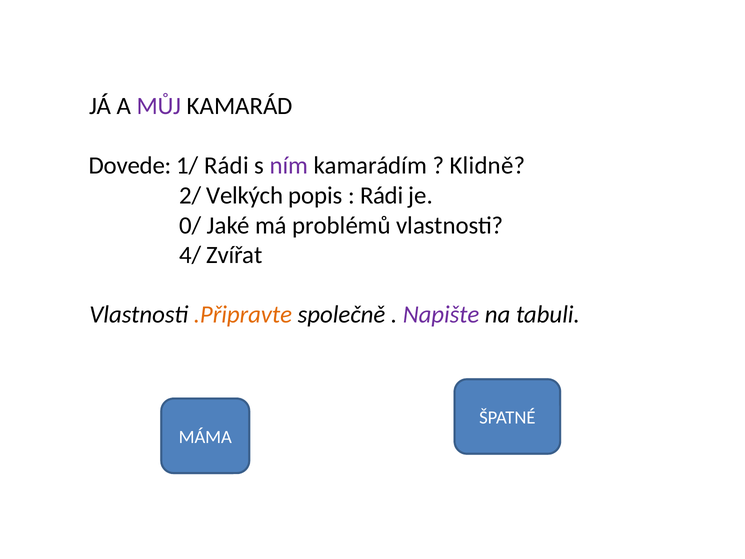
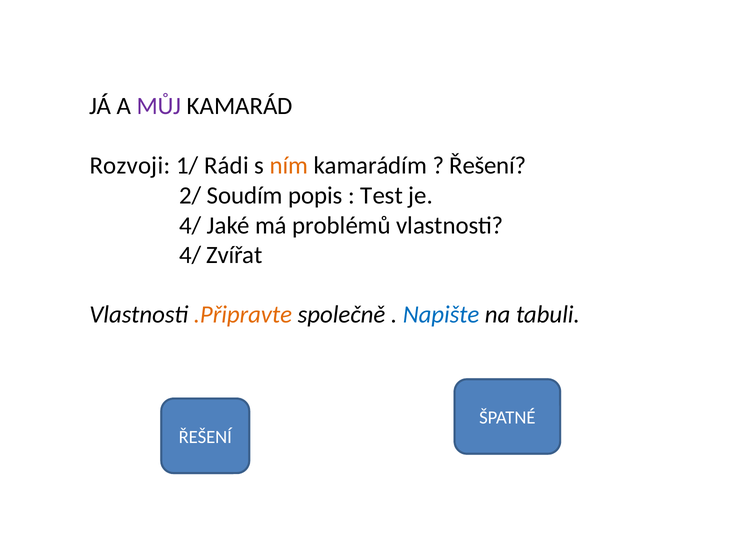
Dovede: Dovede -> Rozvoji (130, 166)
ním colour: purple -> orange (289, 166)
Klidně: Klidně -> Řešení (488, 166)
Velkých: Velkých -> Soudím (245, 195)
Rádi: Rádi -> Test (382, 195)
0/: 0/ -> 4/ (190, 225)
Napište colour: purple -> blue (441, 315)
MÁMA: MÁMA -> ŘEŠENÍ (205, 437)
